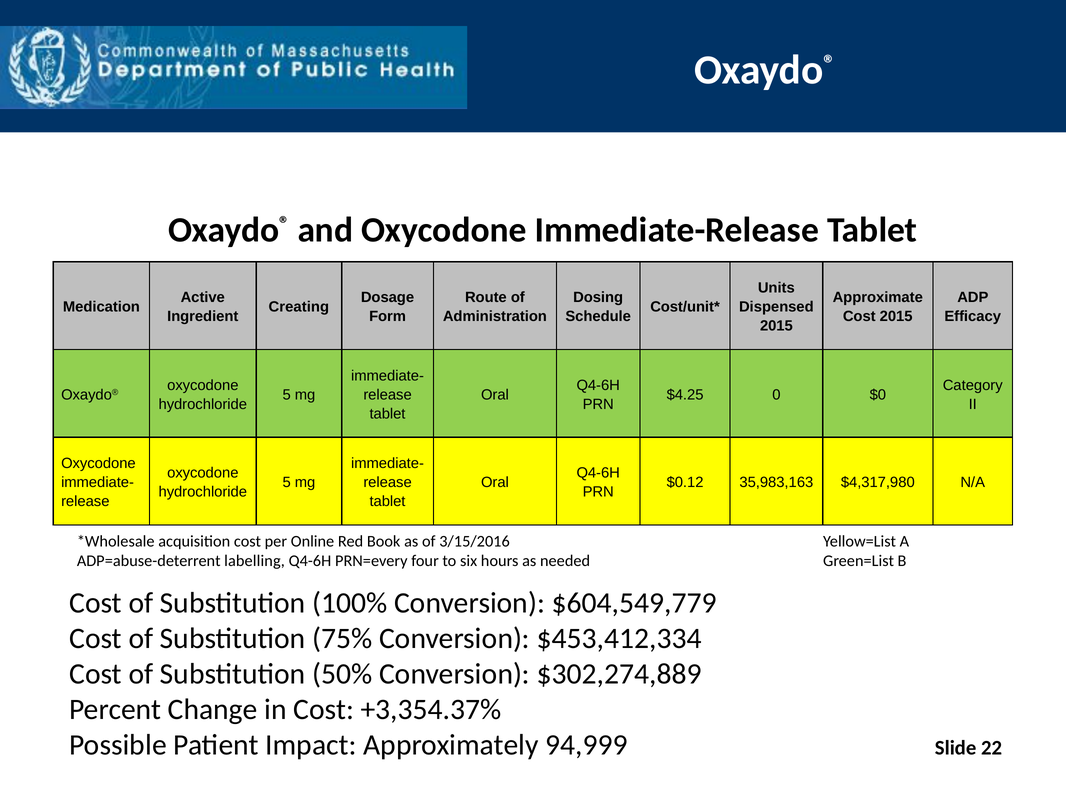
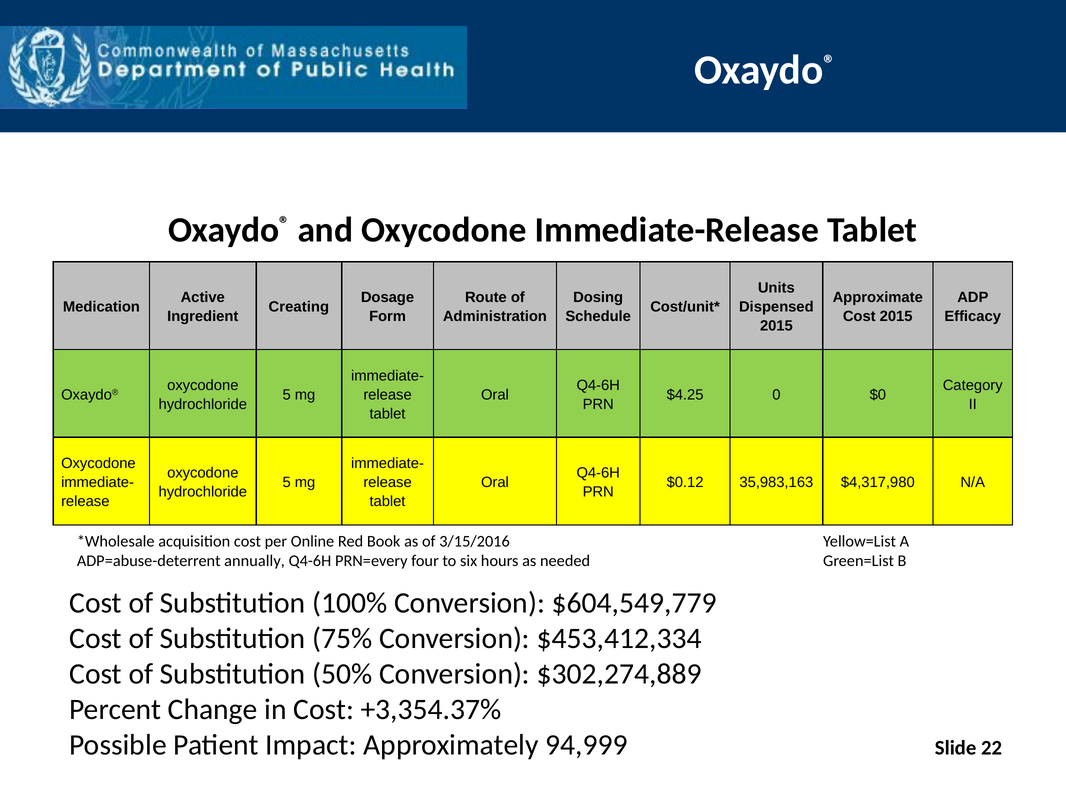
labelling: labelling -> annually (255, 560)
